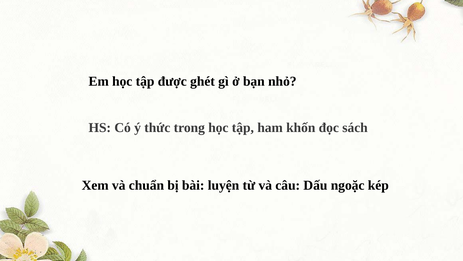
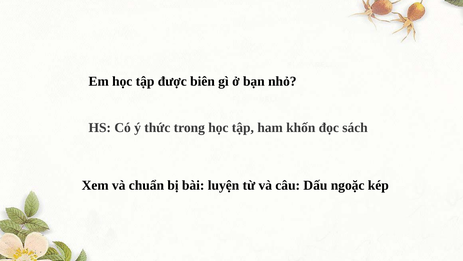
ghét: ghét -> biên (203, 81)
